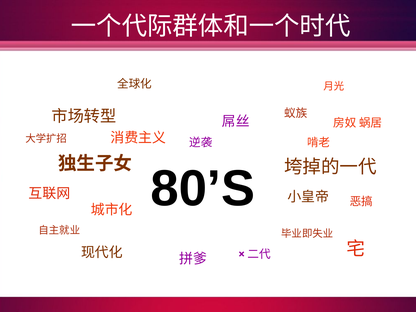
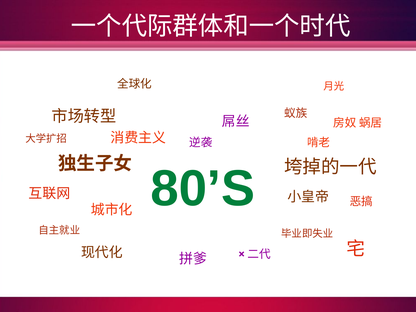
80’S colour: black -> green (203, 189)
